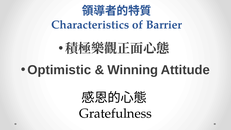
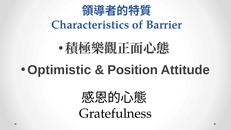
Winning: Winning -> Position (133, 70)
